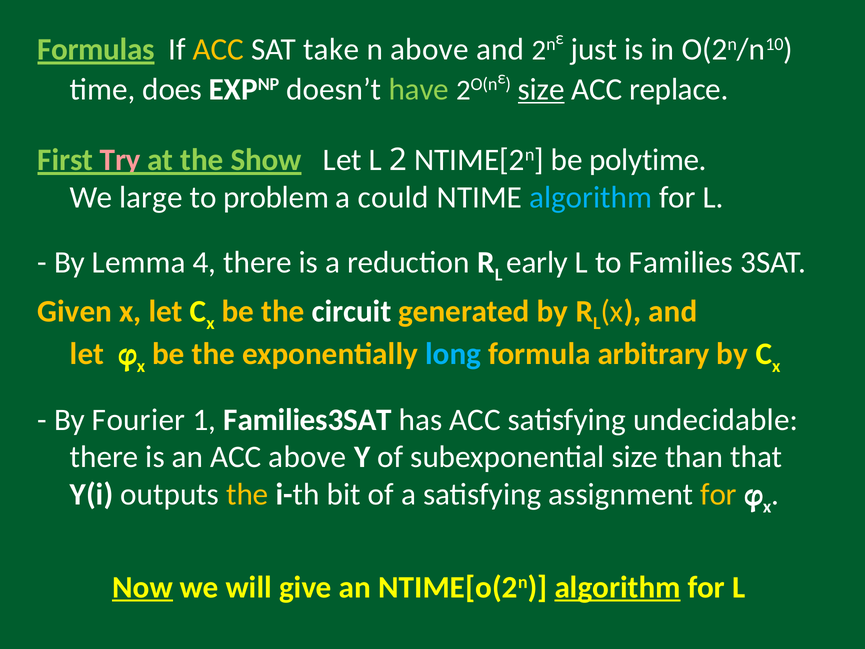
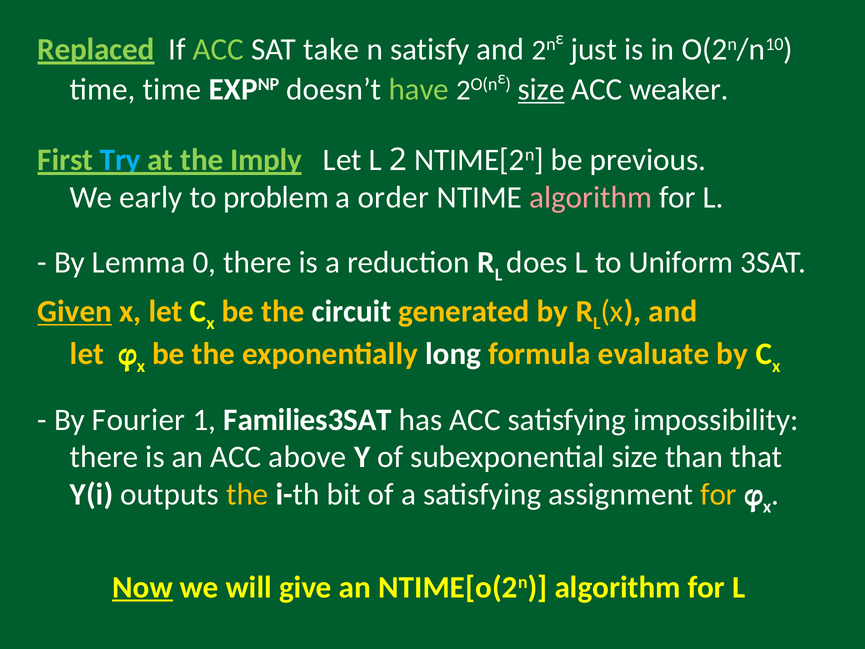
Formulas: Formulas -> Replaced (96, 49)
ACC colour: yellow -> light green (218, 49)
n above: above -> satisfy (430, 49)
time does: does -> time (172, 89)
replace: replace -> weaker (679, 89)
Try colour: pink -> light blue (120, 160)
Show: Show -> Imply (266, 160)
polytime: polytime -> previous (648, 160)
large: large -> early (151, 197)
could: could -> order (393, 197)
algorithm colour: light blue -> pink (591, 197)
4: 4 -> 0 (204, 262)
early: early -> does (537, 262)
Families: Families -> Uniform (681, 262)
Given underline: none -> present (75, 311)
long colour: light blue -> white (453, 354)
arbitrary: arbitrary -> evaluate (654, 354)
undecidable: undecidable -> impossibility (716, 420)
algorithm underline: present -> none (618, 587)
